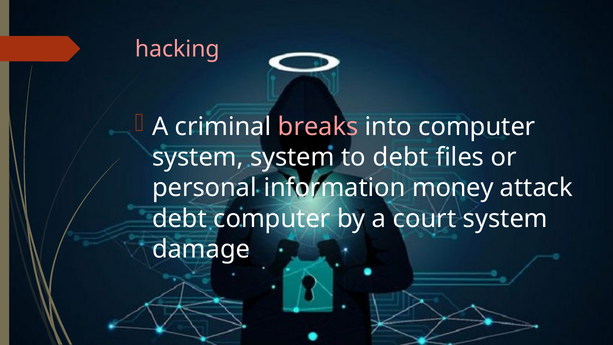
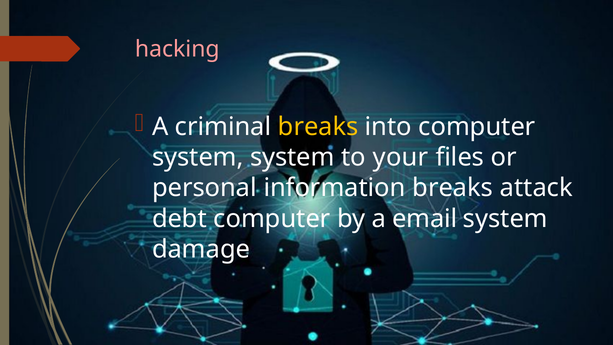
breaks colour: pink -> yellow (318, 127)
to debt: debt -> your (401, 157)
information money: money -> breaks (453, 188)
court: court -> email (425, 219)
